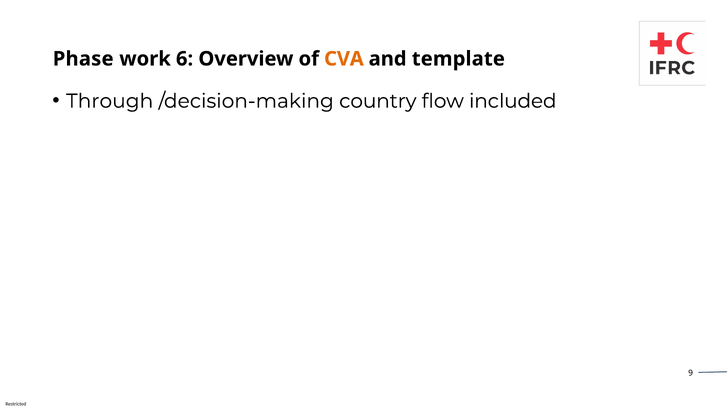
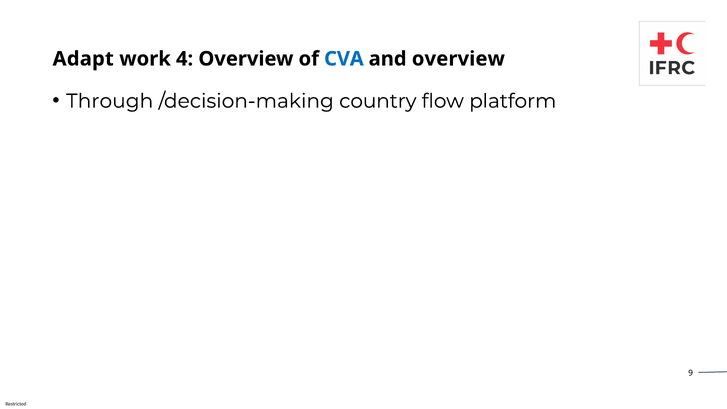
Phase: Phase -> Adapt (83, 59)
6: 6 -> 4 (185, 59)
CVA colour: orange -> blue (344, 59)
and template: template -> overview (458, 59)
included: included -> platform (513, 101)
